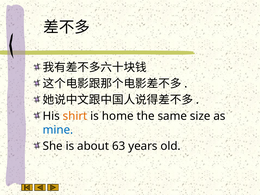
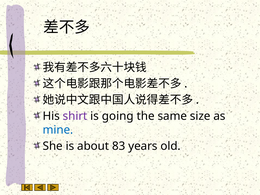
shirt colour: orange -> purple (75, 116)
home: home -> going (118, 116)
63: 63 -> 83 (119, 146)
